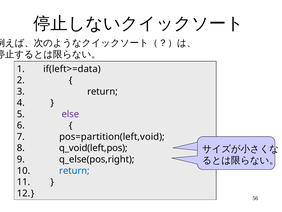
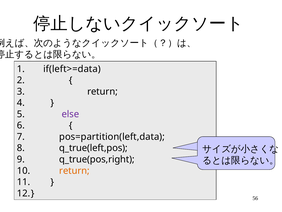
pos=partition(left,void: pos=partition(left,void -> pos=partition(left,data (112, 136)
q_void(left,pos: q_void(left,pos -> q_true(left,pos (93, 148)
q_else(pos,right: q_else(pos,right -> q_true(pos,right (97, 159)
return colour: blue -> orange (74, 170)
